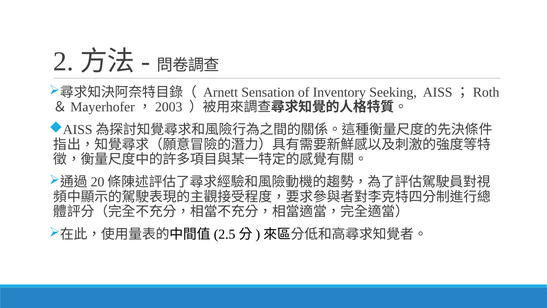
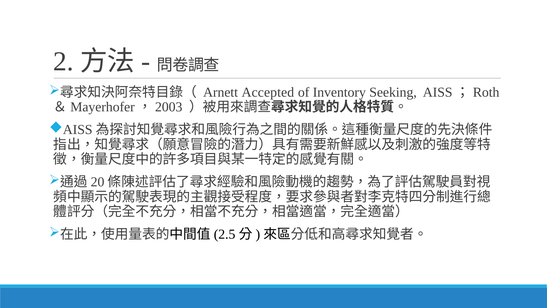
Sensation: Sensation -> Accepted (268, 92)
